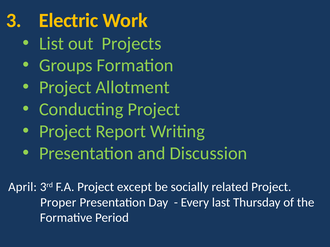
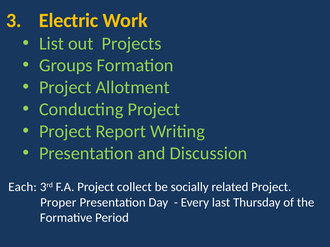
April: April -> Each (23, 187)
except: except -> collect (134, 187)
